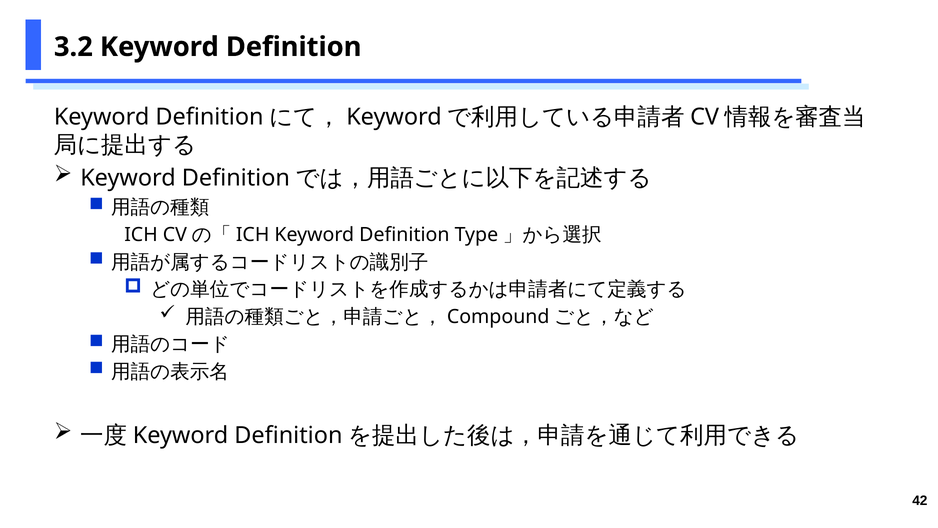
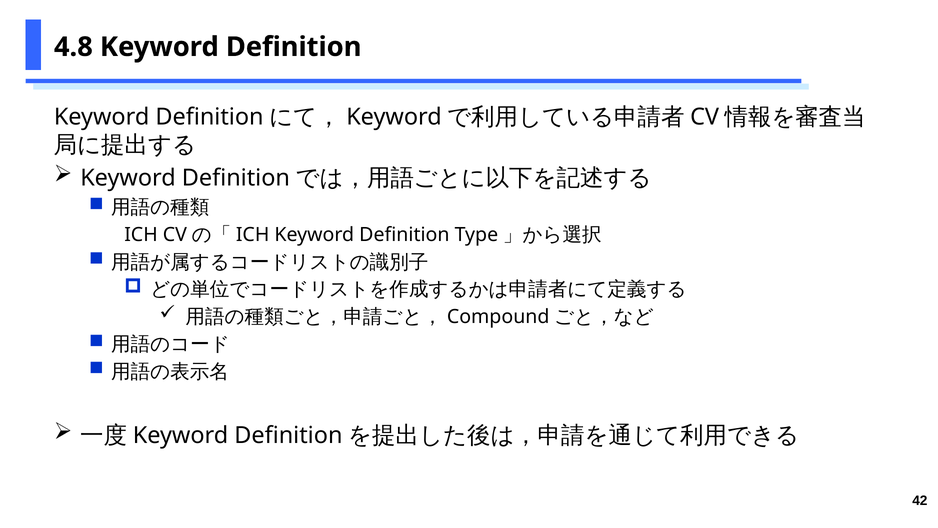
3.2: 3.2 -> 4.8 (73, 47)
